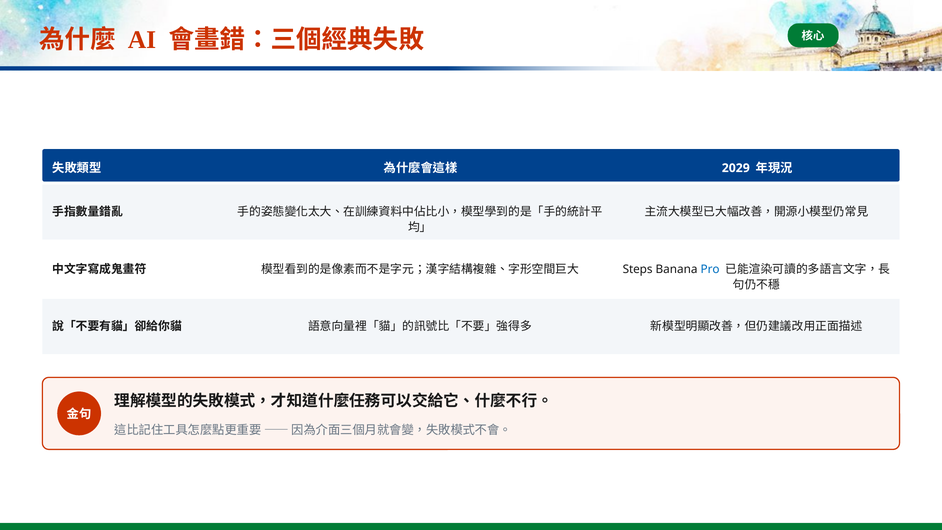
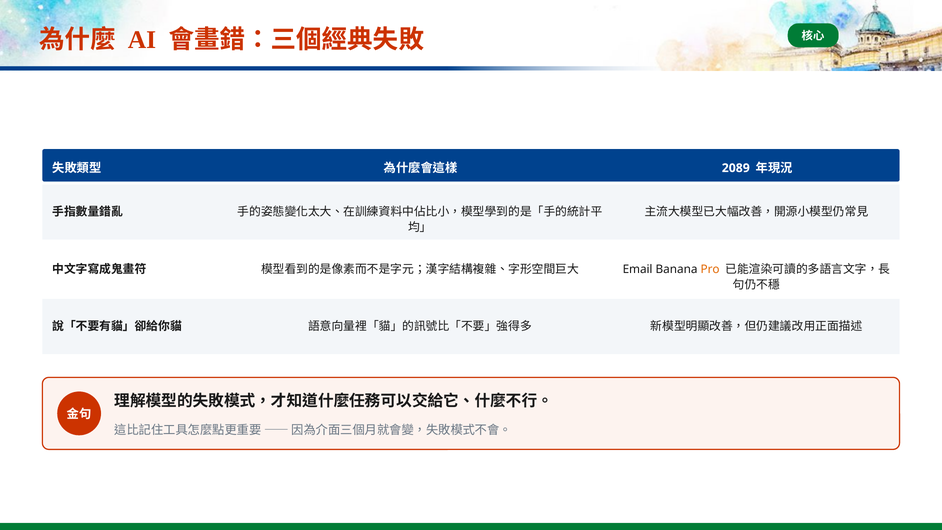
2029: 2029 -> 2089 (736, 168)
Steps: Steps -> Email (638, 269)
Pro colour: blue -> orange (710, 269)
